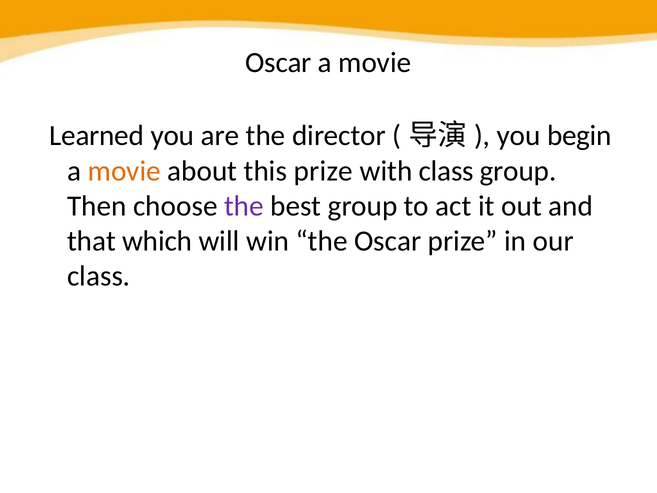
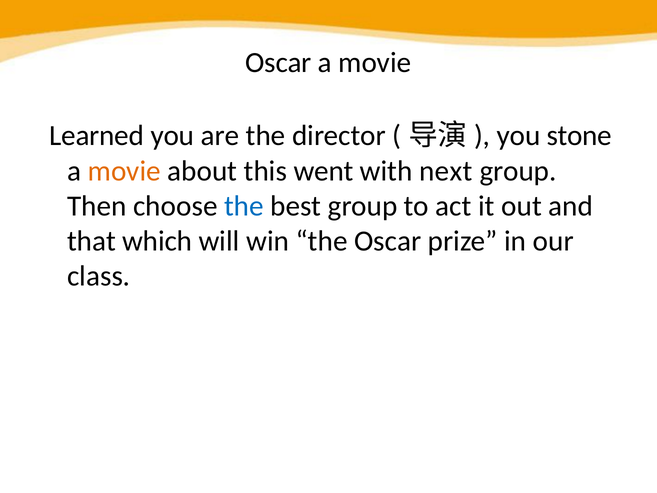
begin: begin -> stone (579, 136)
this prize: prize -> went (324, 171)
with class: class -> next (446, 171)
the colour: purple -> blue (244, 206)
